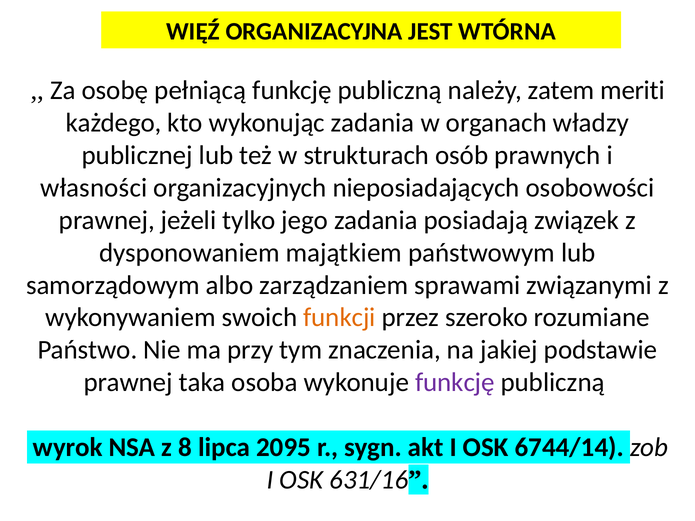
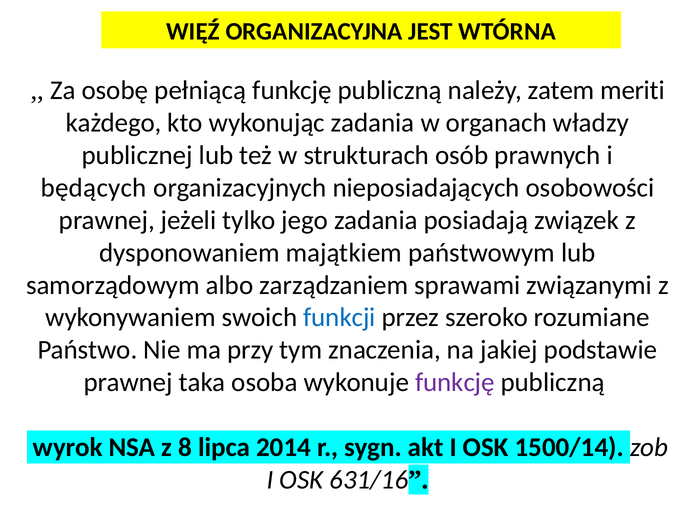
własności: własności -> będących (94, 188)
funkcji colour: orange -> blue (339, 318)
2095: 2095 -> 2014 (284, 447)
6744/14: 6744/14 -> 1500/14 (569, 447)
